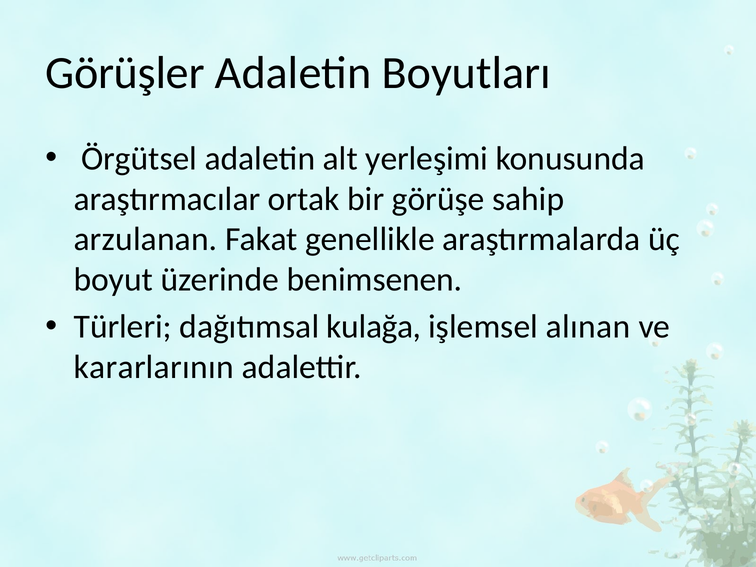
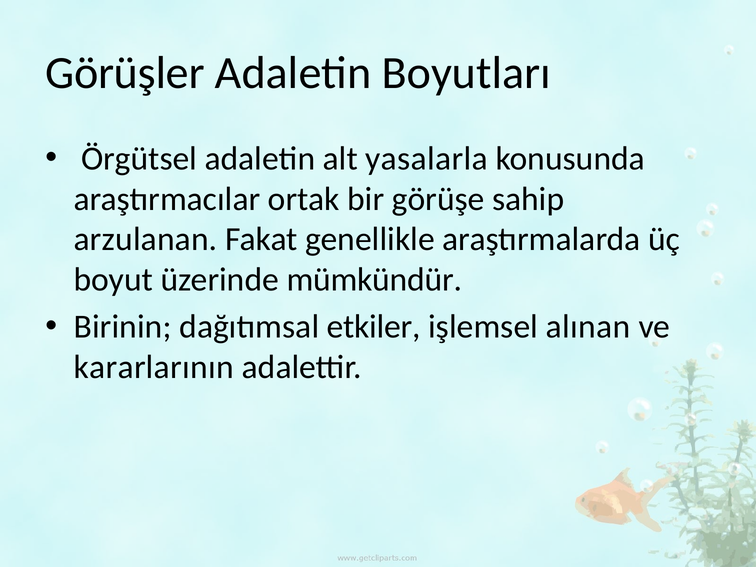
yerleşimi: yerleşimi -> yasalarla (427, 159)
benimsenen: benimsenen -> mümkündür (374, 280)
Türleri: Türleri -> Birinin (123, 327)
kulağa: kulağa -> etkiler (374, 327)
